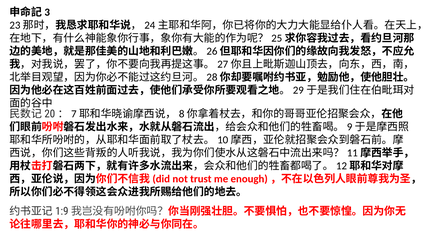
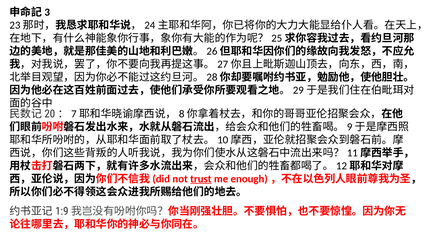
trust underline: none -> present (201, 179)
